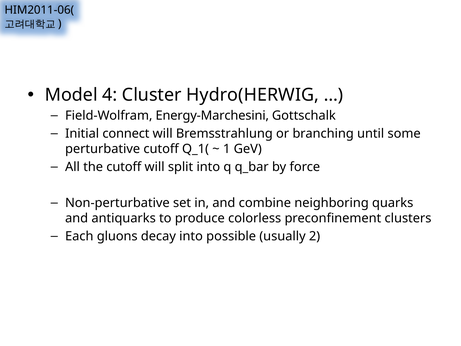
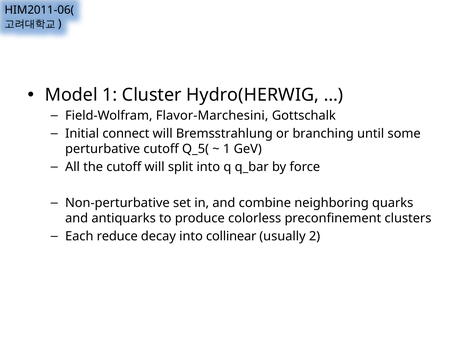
Model 4: 4 -> 1 (110, 95)
Energy-Marchesini: Energy-Marchesini -> Flavor-Marchesini (212, 116)
Q_1(: Q_1( -> Q_5( (195, 149)
gluons: gluons -> reduce (117, 236)
possible: possible -> collinear (231, 236)
